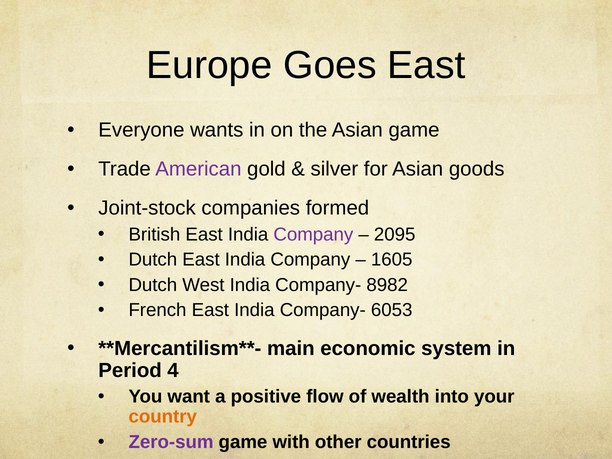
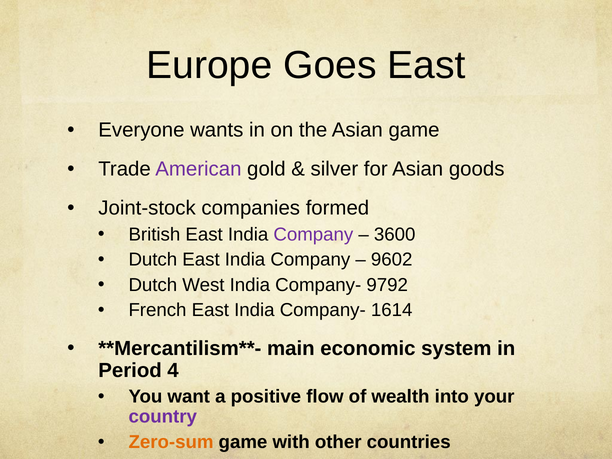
2095: 2095 -> 3600 (395, 234)
1605: 1605 -> 9602 (392, 260)
8982: 8982 -> 9792 (387, 285)
6053: 6053 -> 1614 (392, 310)
country colour: orange -> purple (163, 417)
Zero-sum colour: purple -> orange (171, 442)
